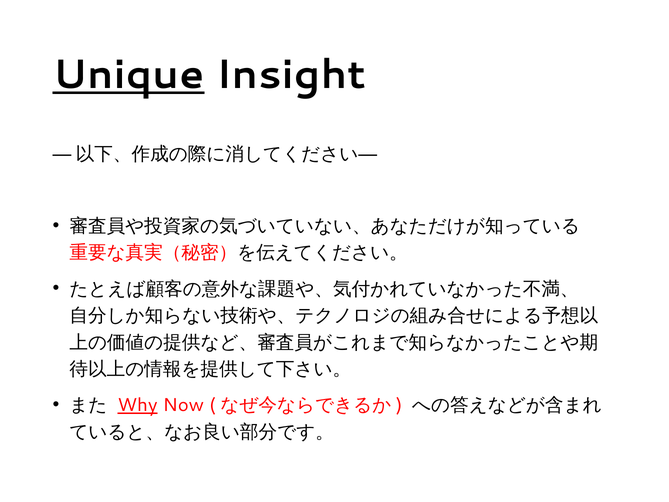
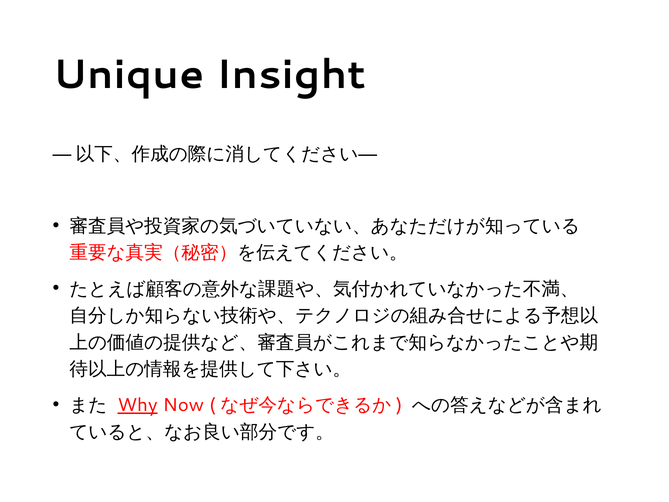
Unique underline: present -> none (129, 75)
